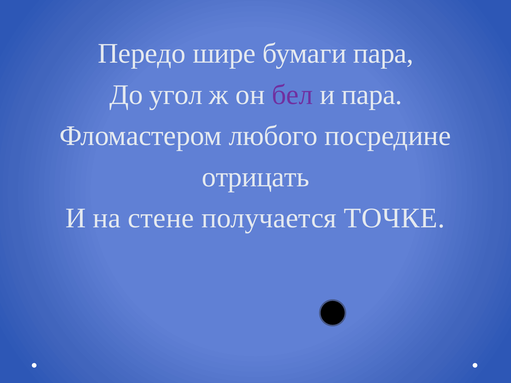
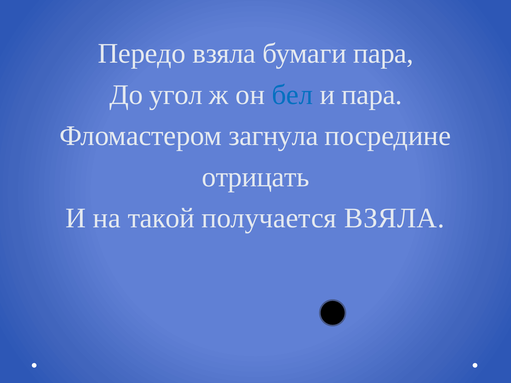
Передо шире: шире -> взяла (224, 54)
бел colour: purple -> blue (292, 95)
любого: любого -> загнула (273, 136)
стене: стене -> такой (161, 218)
получается ТОЧКЕ: ТОЧКЕ -> ВЗЯЛА (394, 218)
